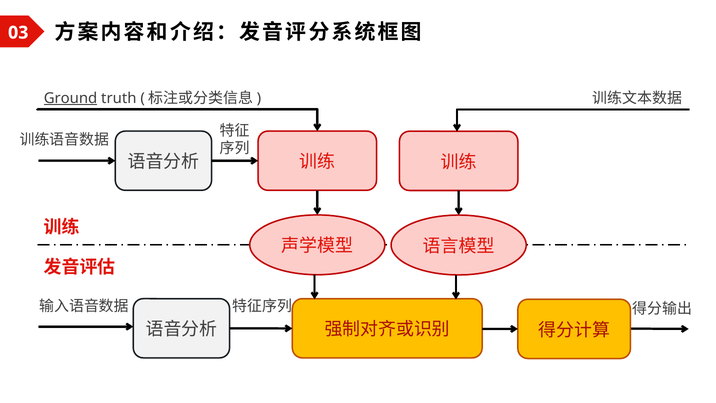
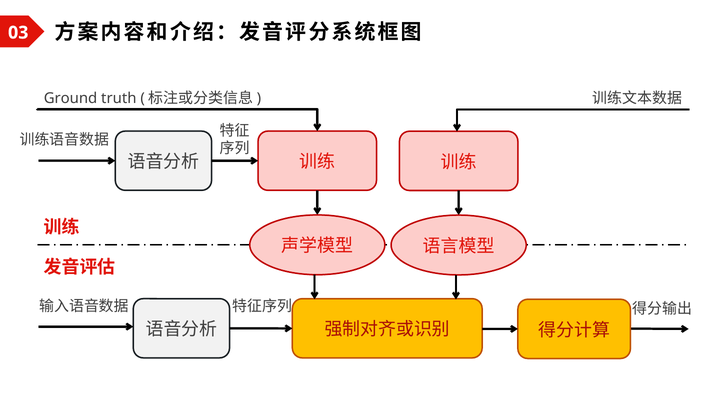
Ground underline: present -> none (71, 98)
